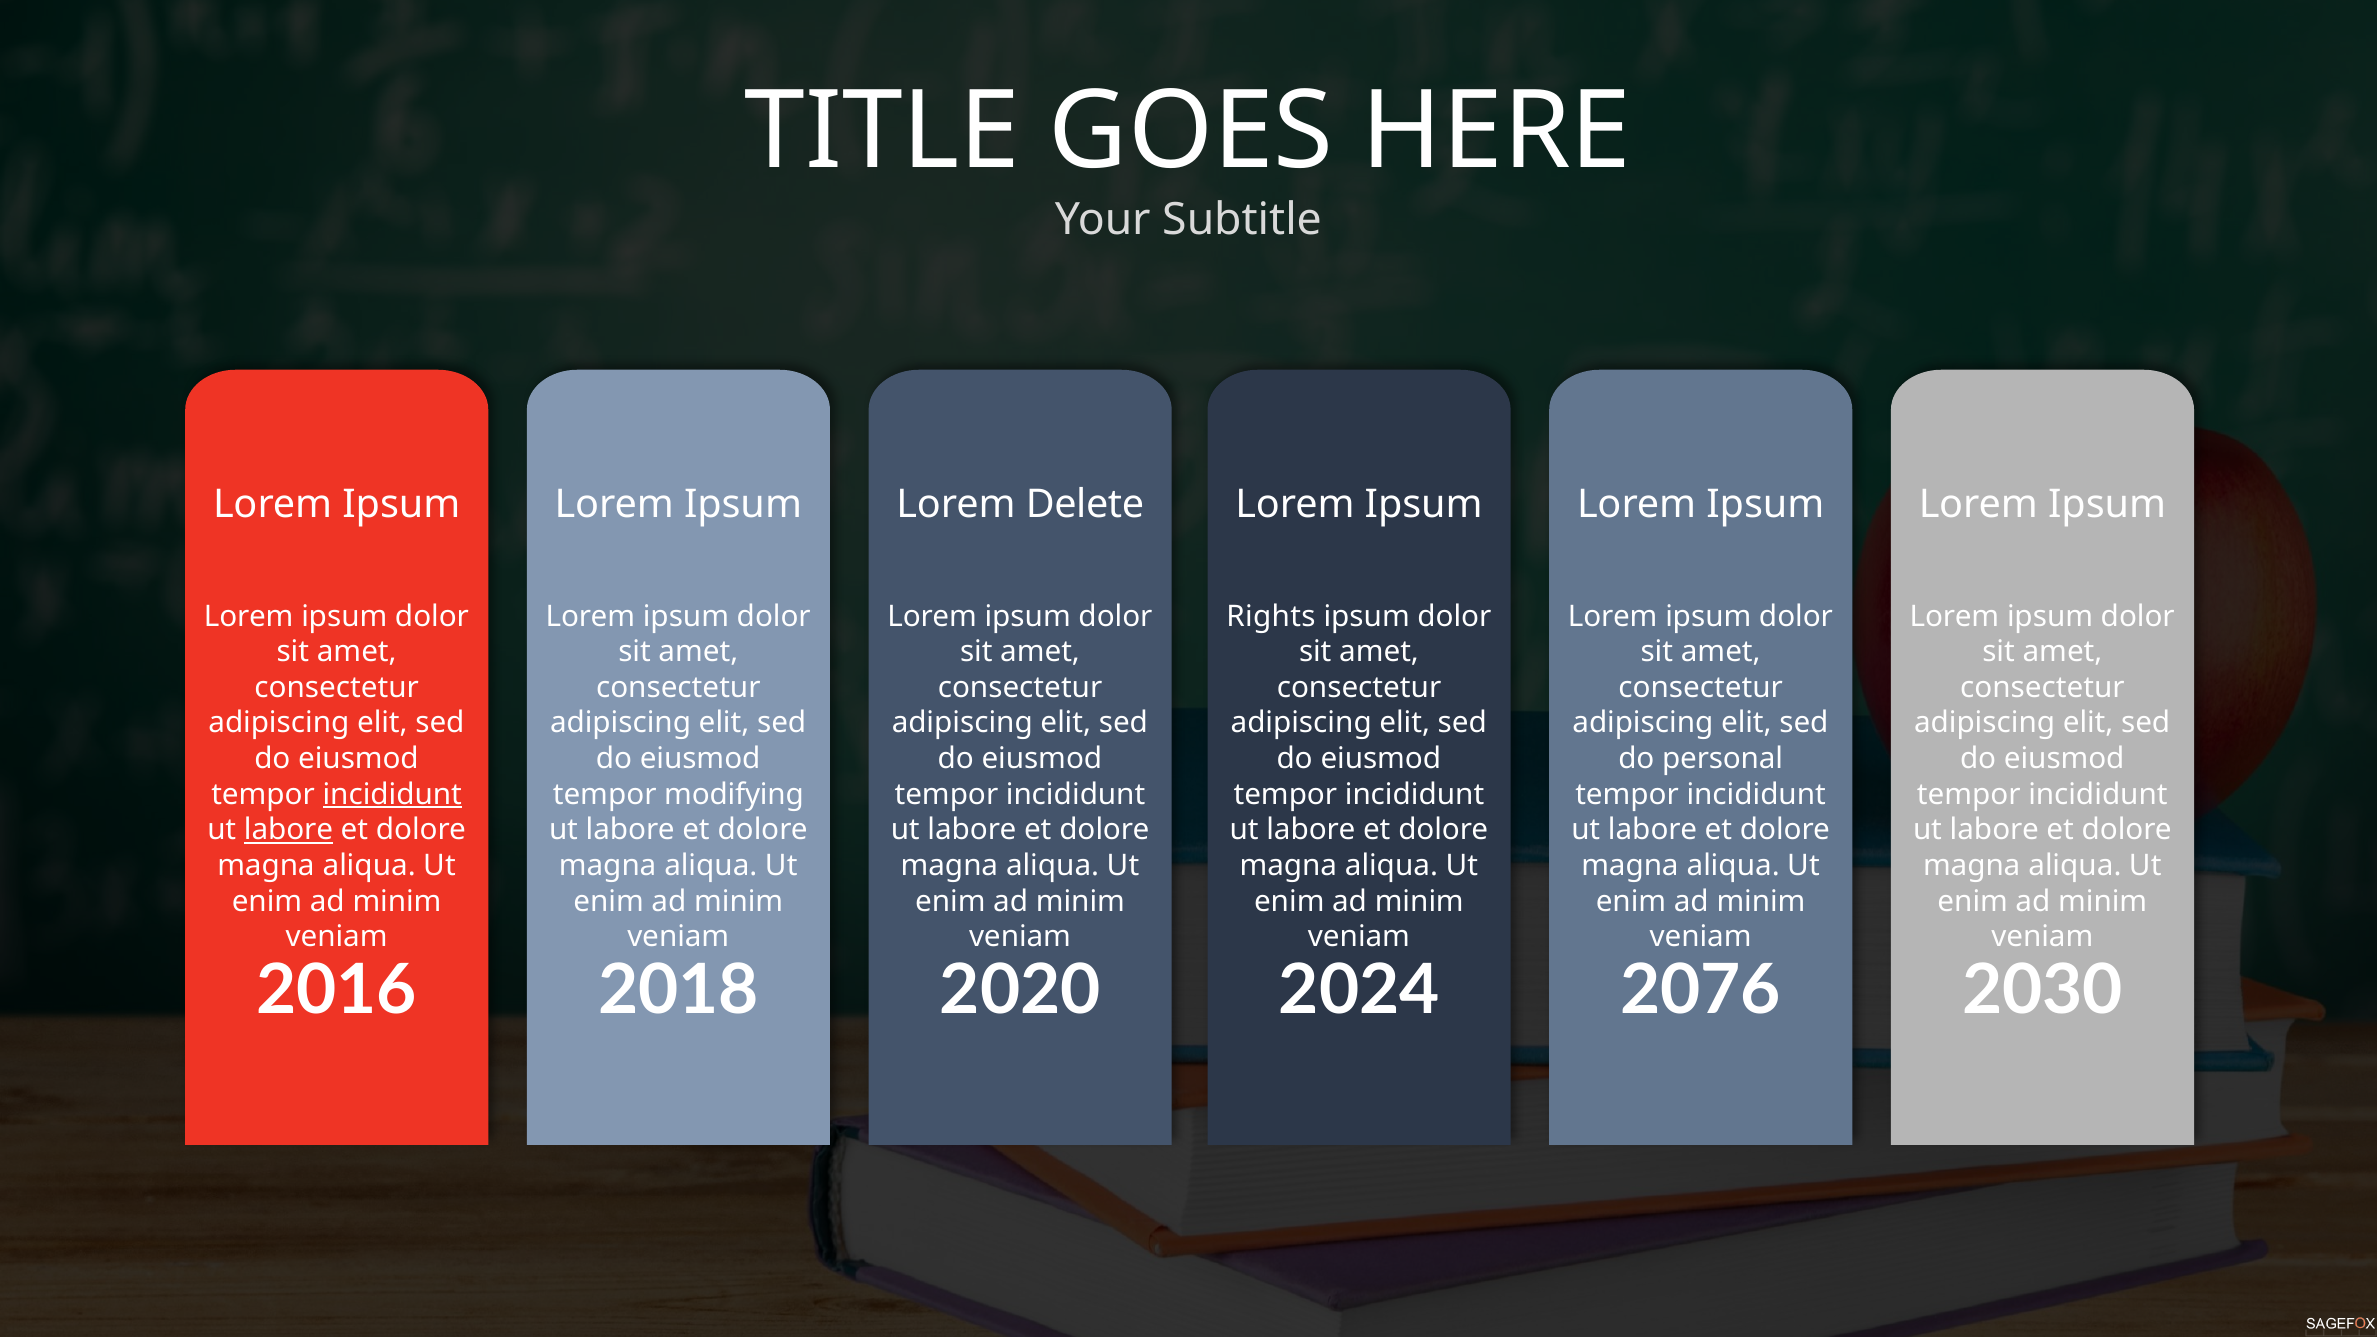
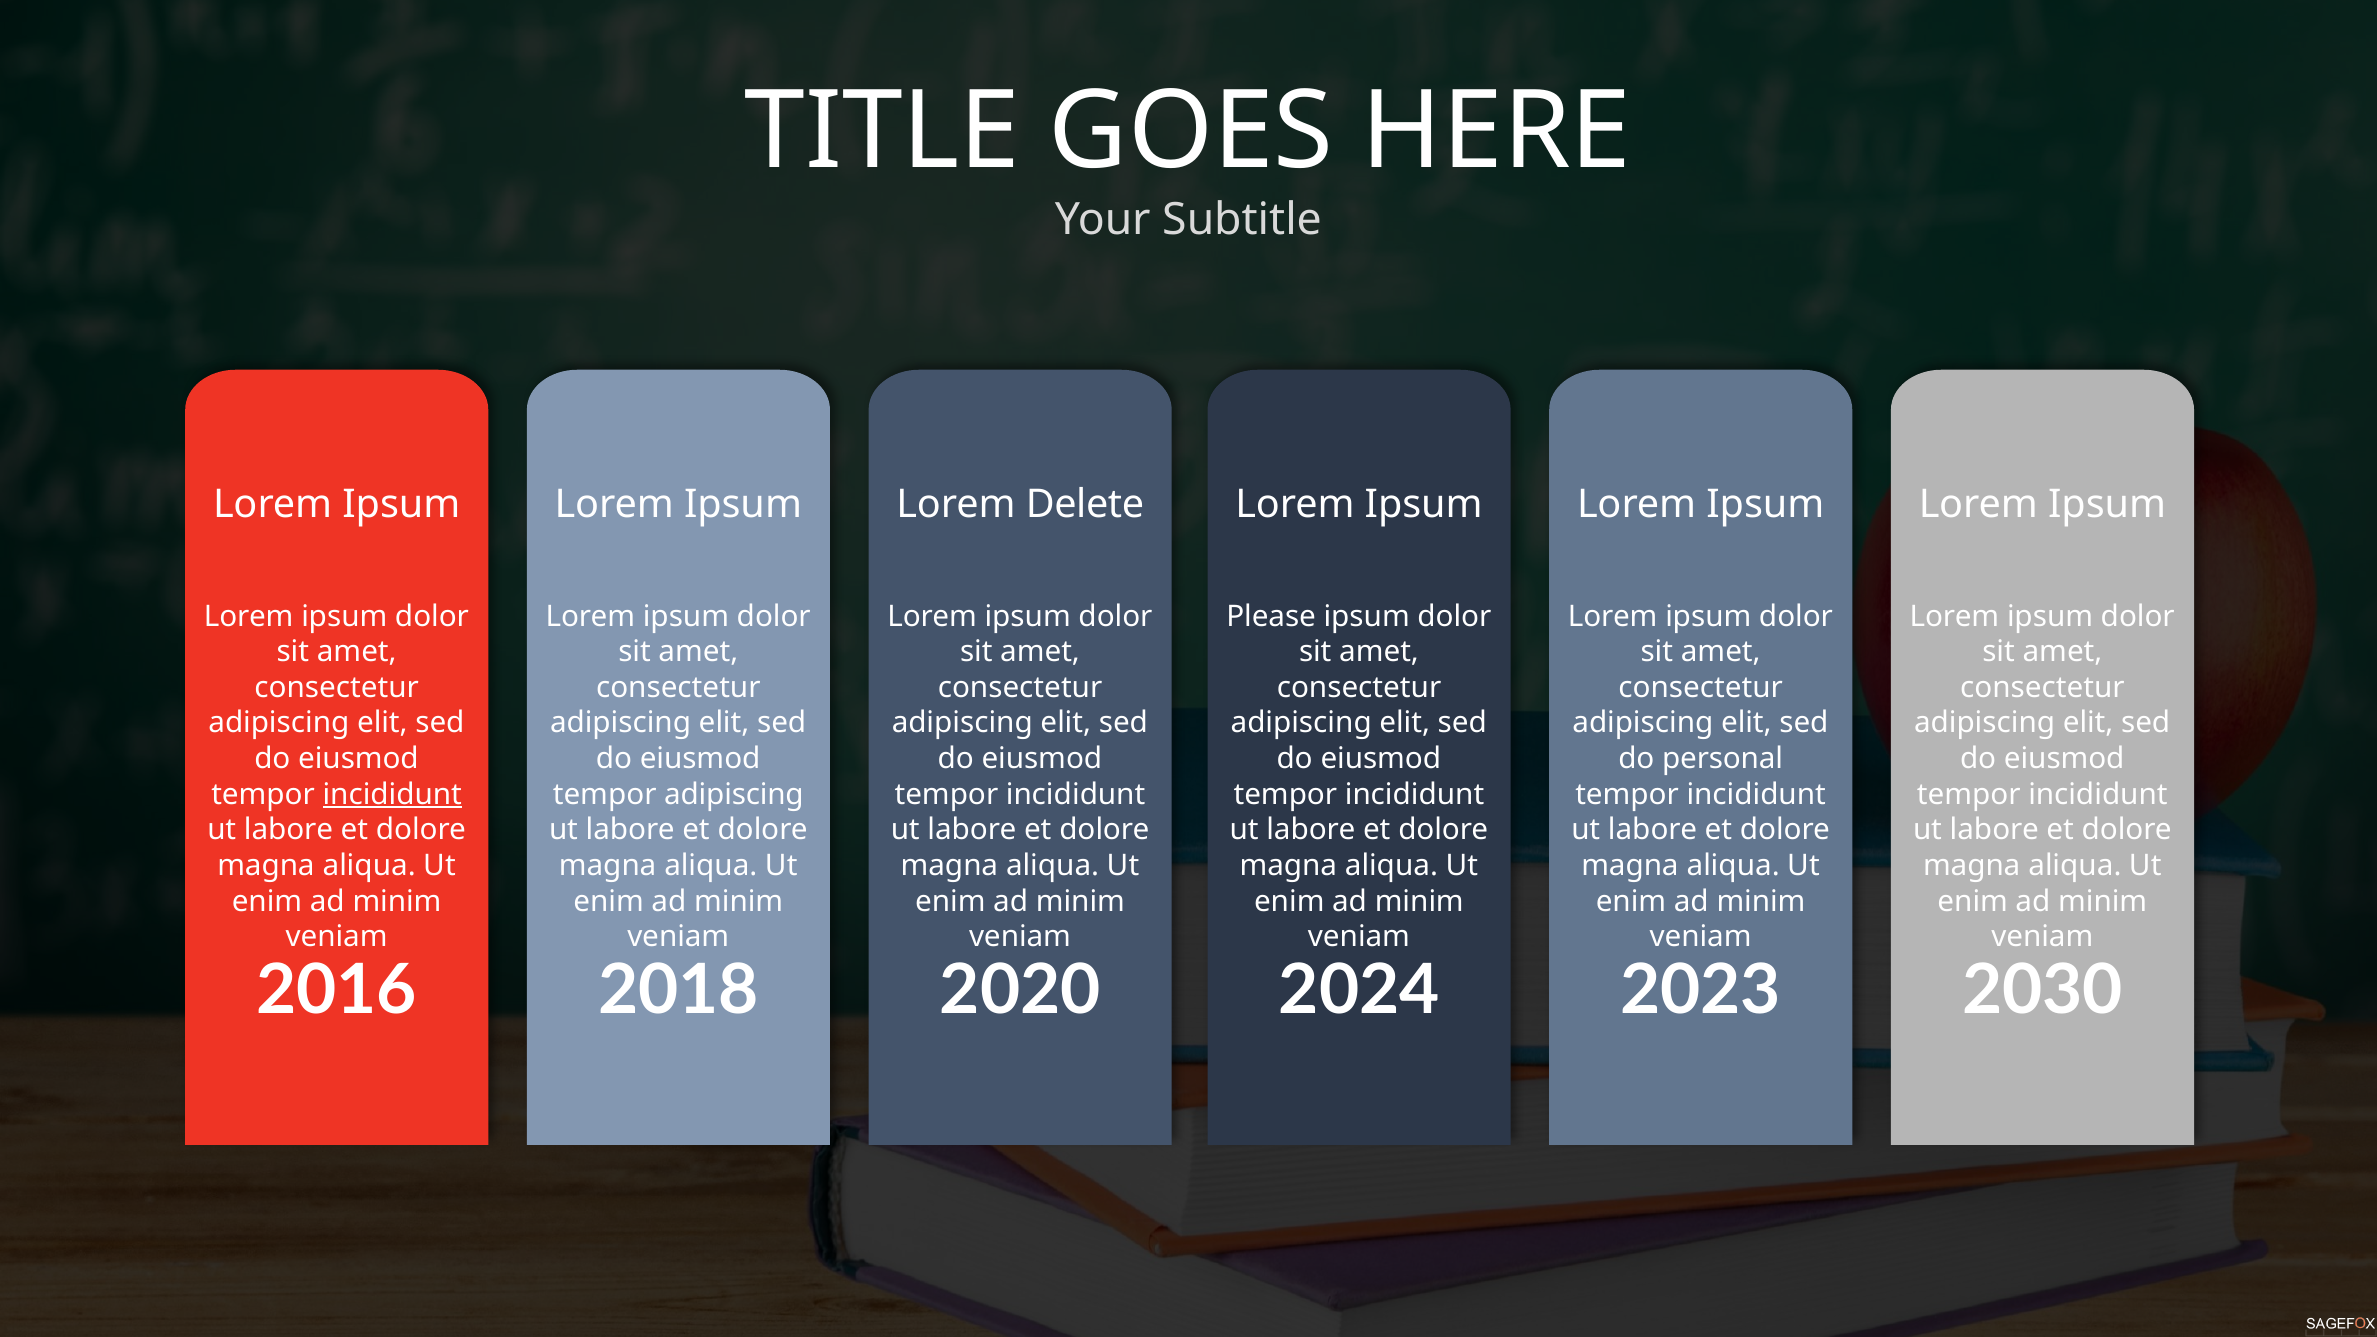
Rights: Rights -> Please (1271, 616)
tempor modifying: modifying -> adipiscing (734, 795)
labore underline: present -> none (289, 830)
2076: 2076 -> 2023 (1701, 991)
